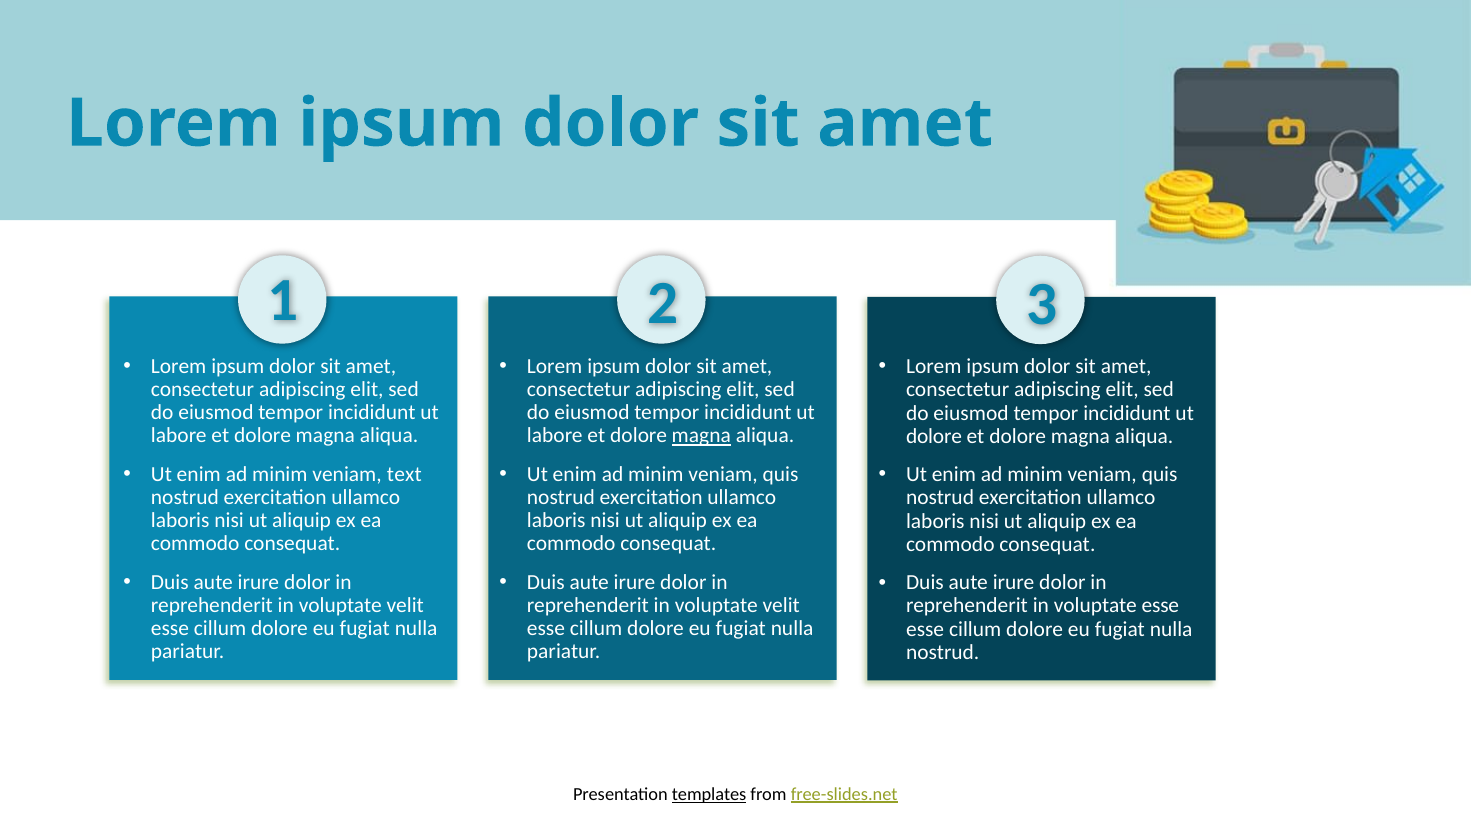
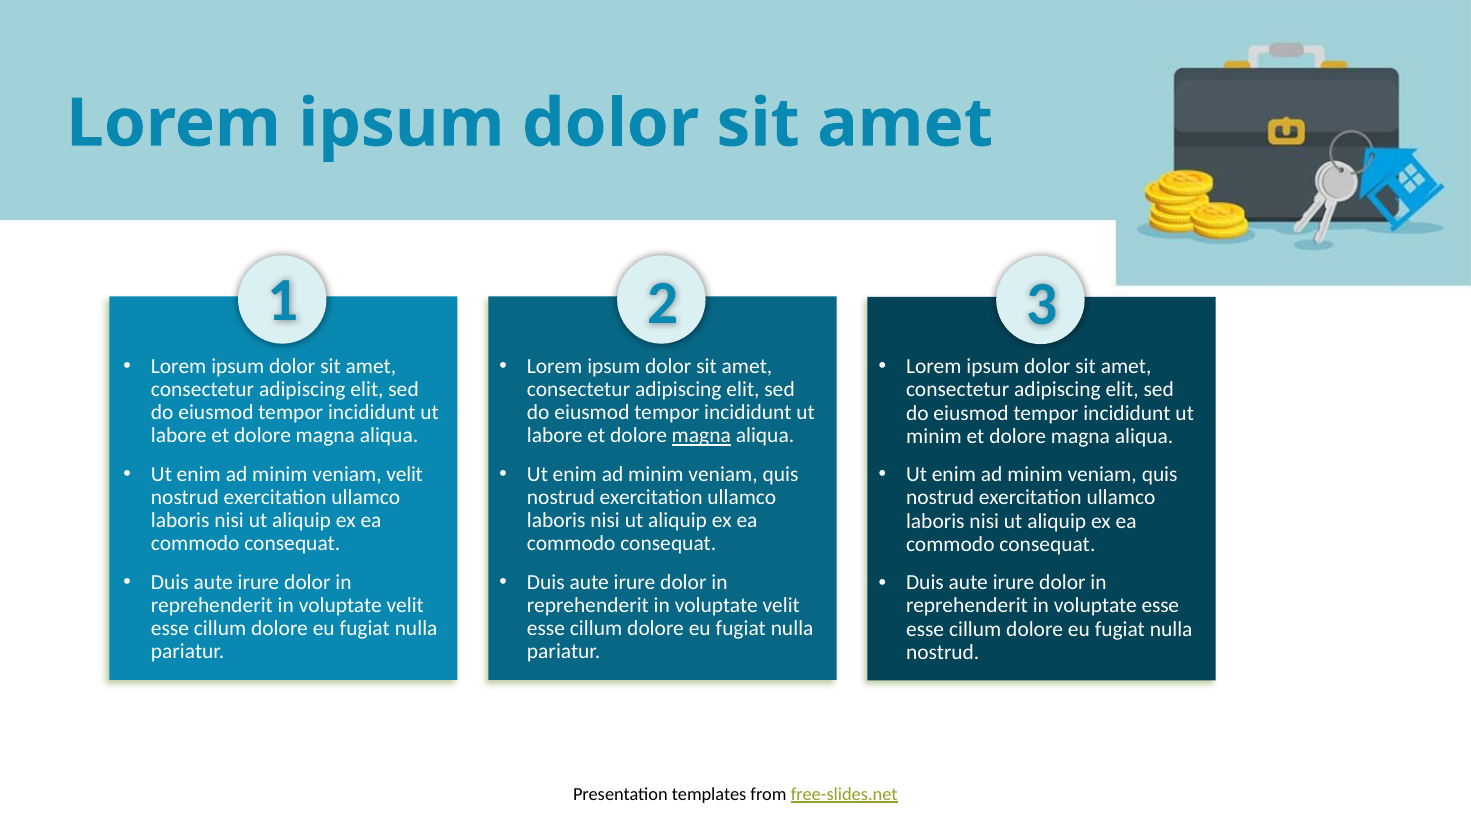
dolore: dolore -> minim (934, 436)
veniam text: text -> velit (405, 474)
templates underline: present -> none (709, 795)
